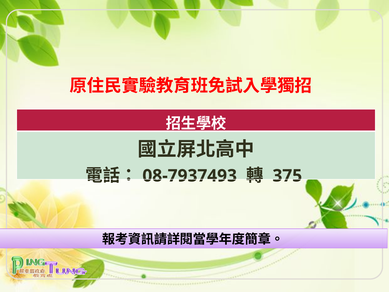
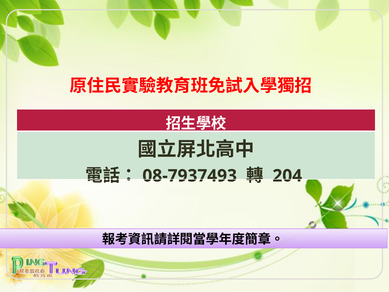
375: 375 -> 204 (287, 176)
